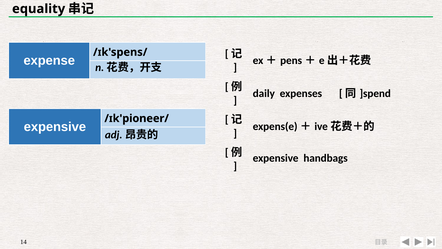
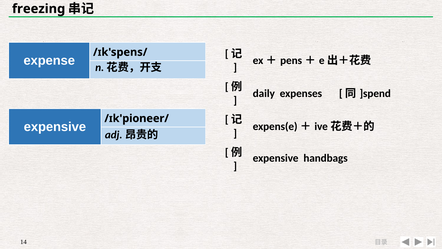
equality: equality -> freezing (39, 9)
